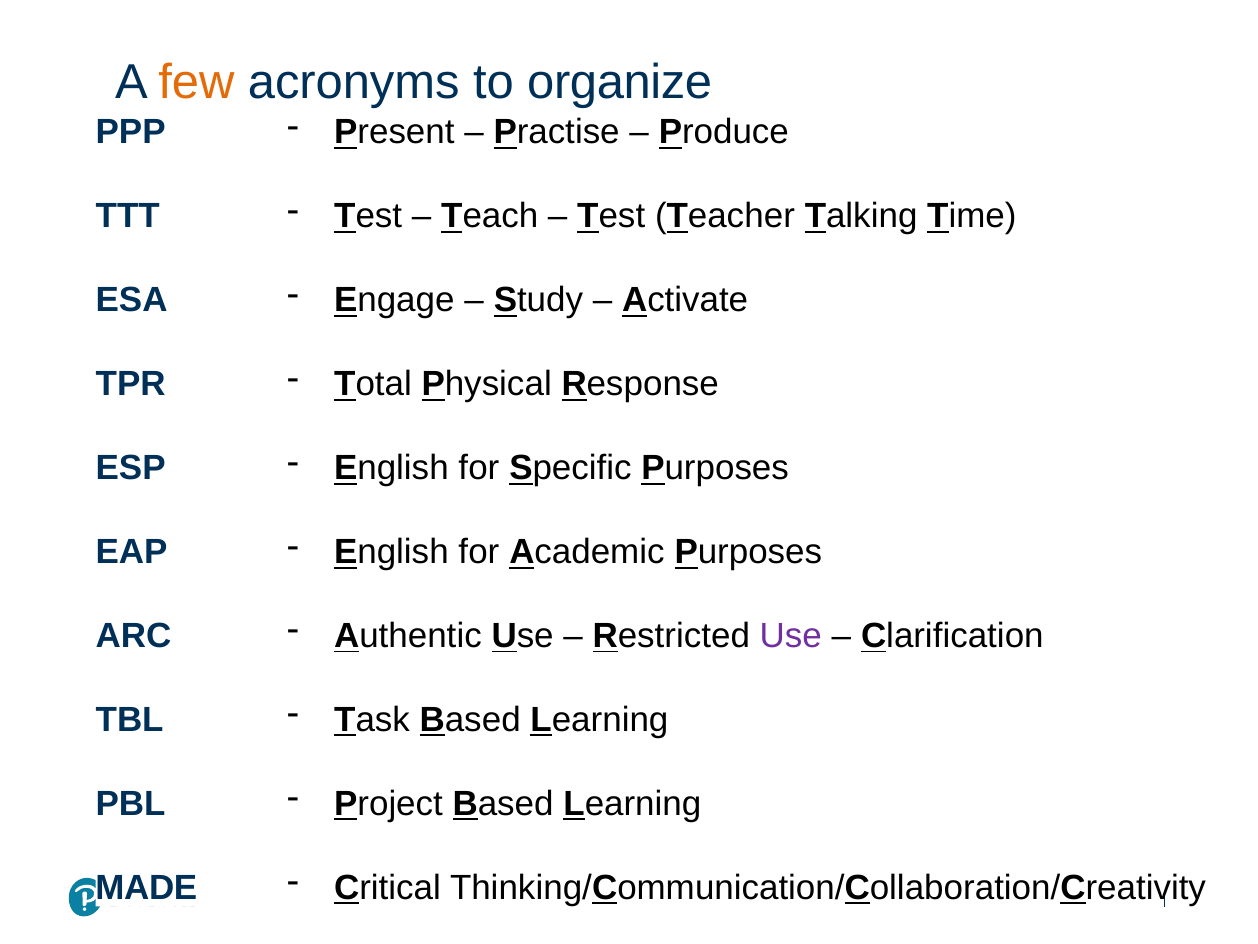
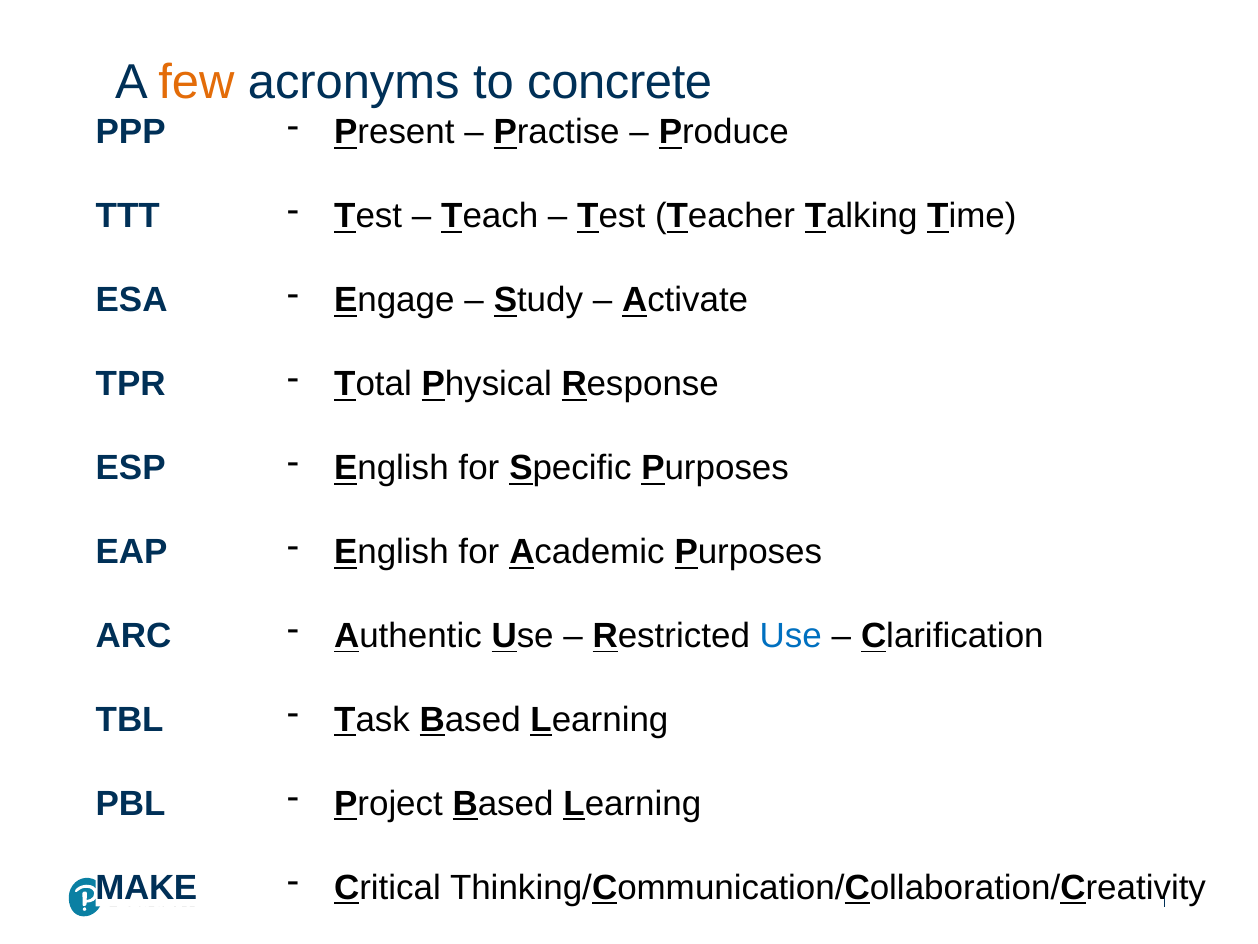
organize: organize -> concrete (620, 82)
Use colour: purple -> blue (791, 636)
MADE: MADE -> MAKE (146, 887)
